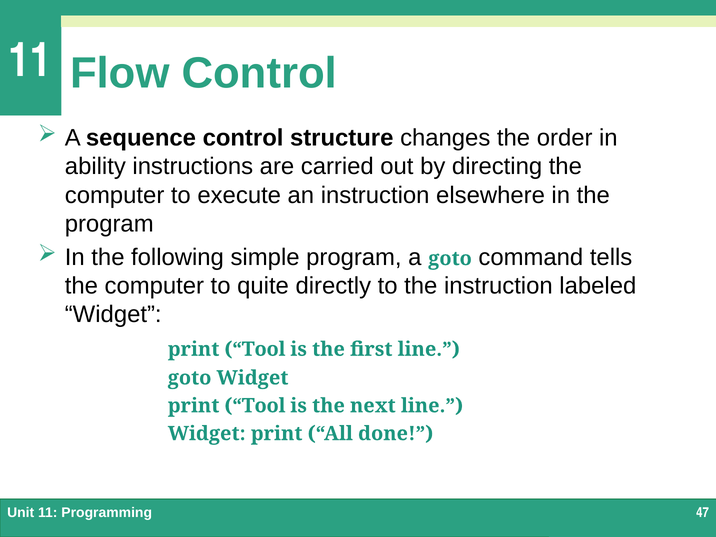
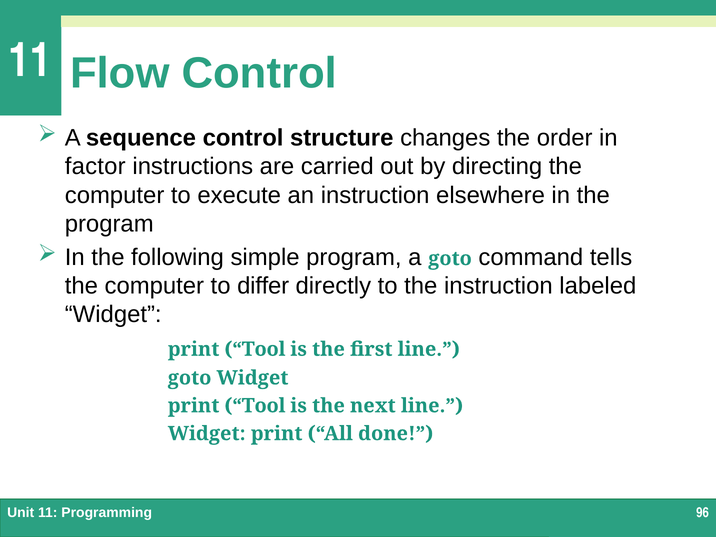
ability: ability -> factor (95, 167)
quite: quite -> differ (263, 286)
47: 47 -> 96 (703, 513)
